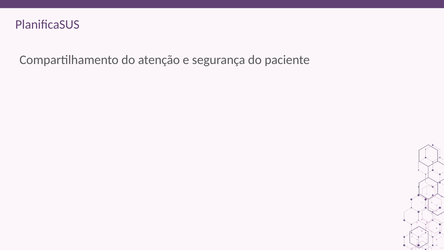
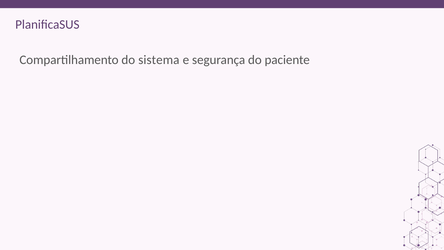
atenção: atenção -> sistema (159, 60)
